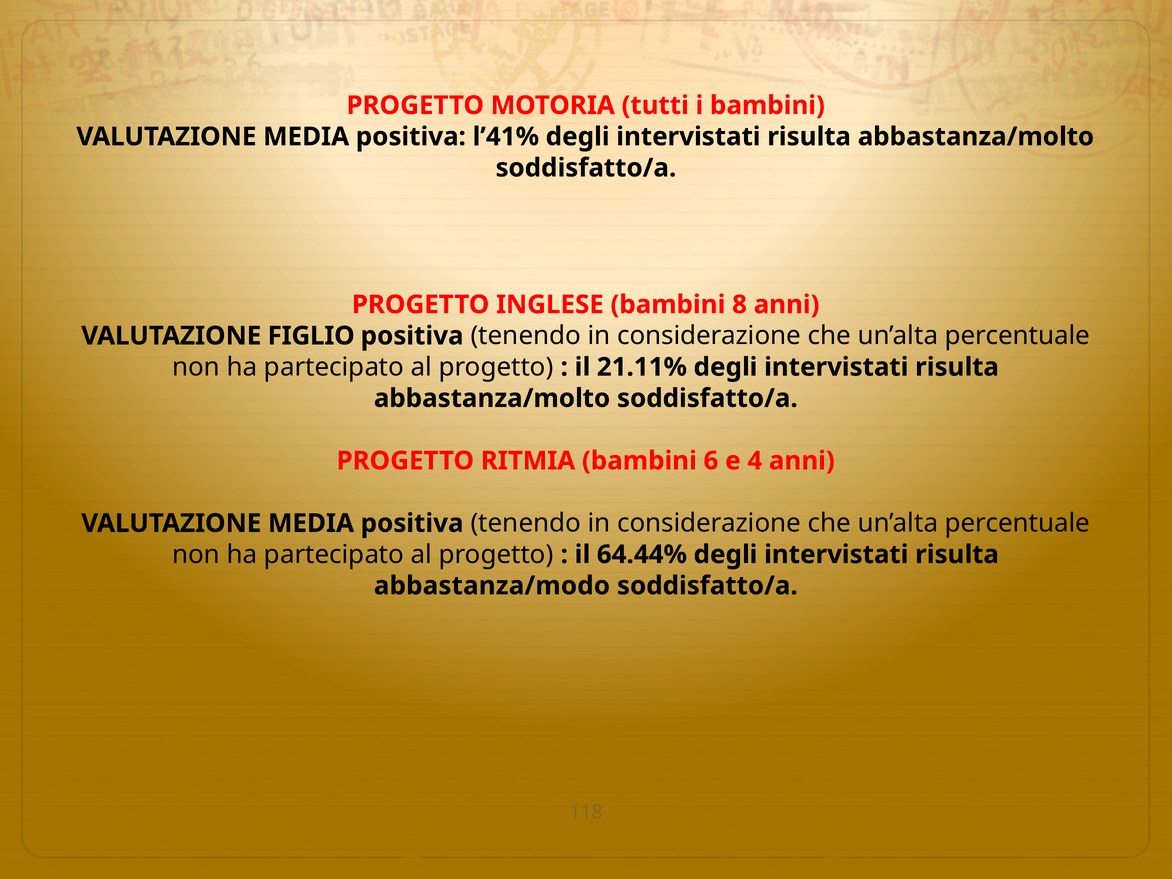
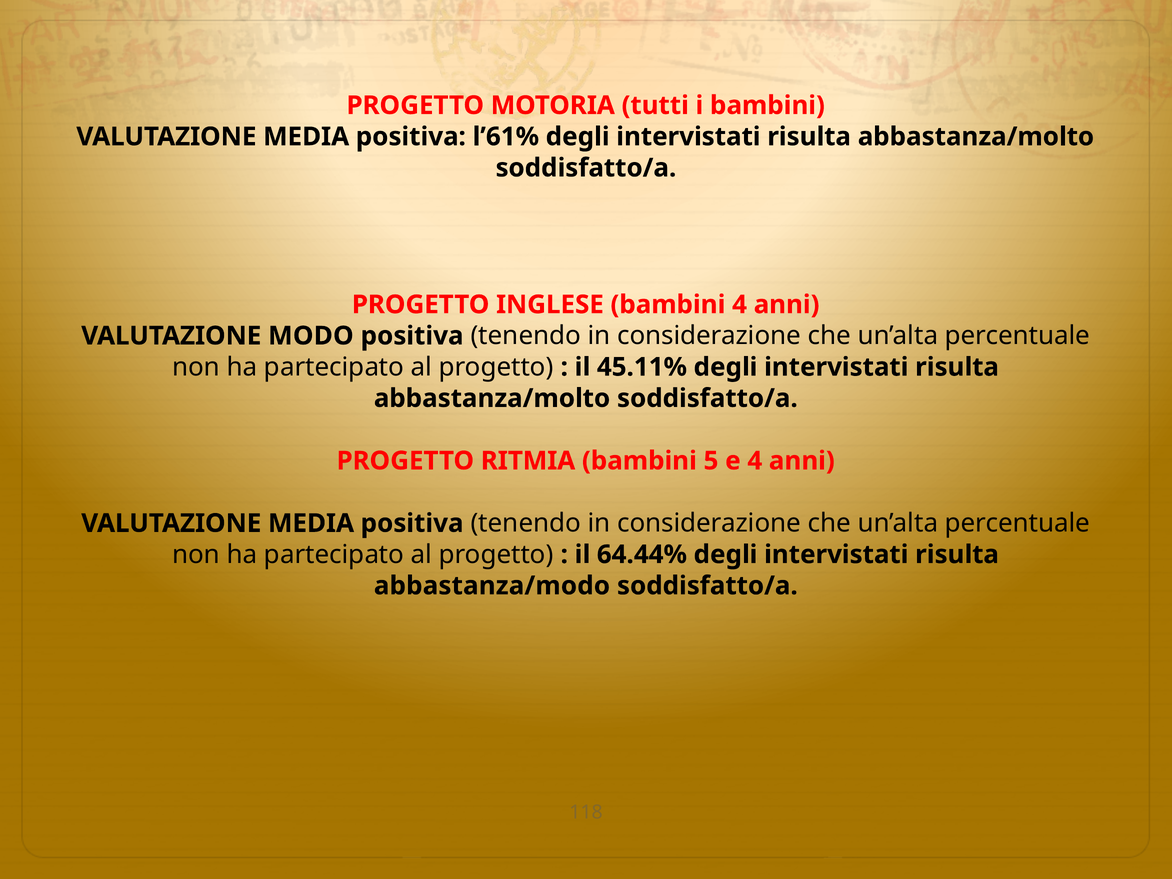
l’41%: l’41% -> l’61% (506, 137)
bambini 8: 8 -> 4 (740, 305)
FIGLIO: FIGLIO -> MODO (311, 336)
21.11%: 21.11% -> 45.11% (642, 367)
6: 6 -> 5 (711, 461)
